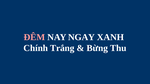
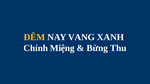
ĐÊM colour: pink -> yellow (34, 37)
NGAY: NGAY -> VANG (81, 37)
Trắng: Trắng -> Miệng (62, 48)
